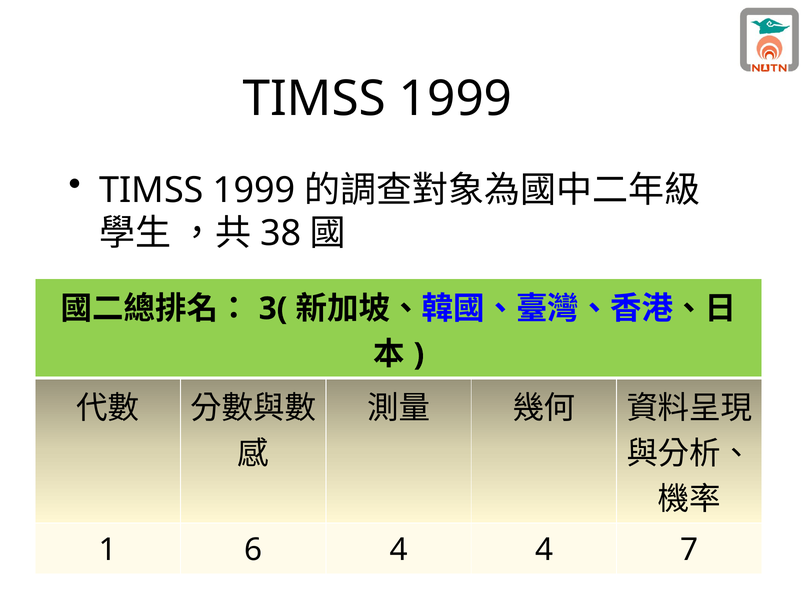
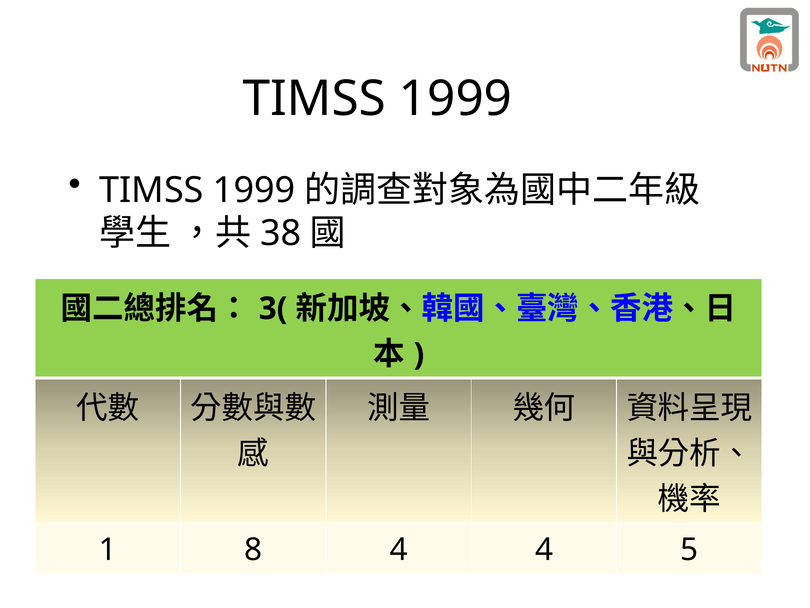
6: 6 -> 8 (253, 550)
7: 7 -> 5 (689, 550)
